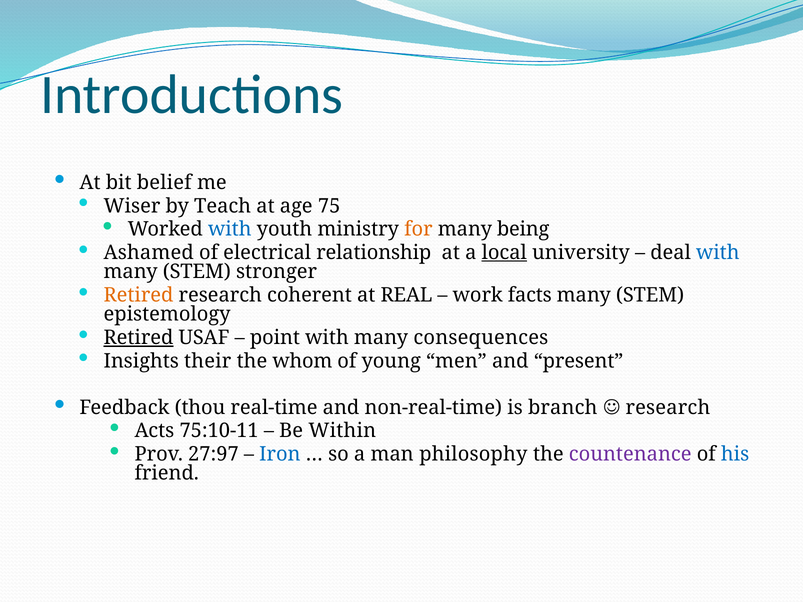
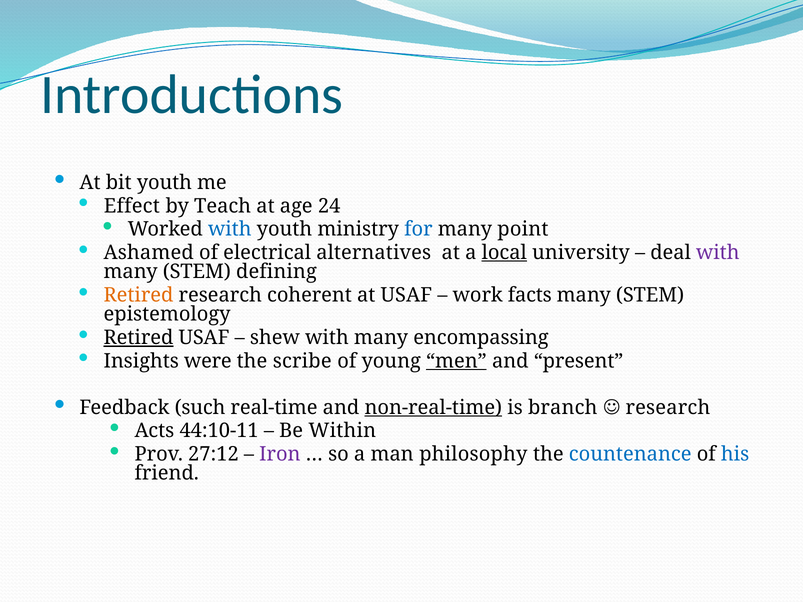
bit belief: belief -> youth (164, 183)
Wiser: Wiser -> Effect (132, 206)
75: 75 -> 24 (329, 206)
for colour: orange -> blue (418, 229)
being: being -> point (523, 229)
relationship: relationship -> alternatives (374, 253)
with colour: blue -> purple (718, 253)
stronger: stronger -> defining (276, 272)
at REAL: REAL -> USAF (406, 295)
point: point -> shew (275, 338)
consequences: consequences -> encompassing (481, 338)
their: their -> were (208, 361)
whom: whom -> scribe (302, 361)
men underline: none -> present (456, 361)
thou: thou -> such (200, 408)
non-real-time underline: none -> present (433, 408)
75:10-11: 75:10-11 -> 44:10-11 (219, 431)
27:97: 27:97 -> 27:12 (213, 454)
Iron colour: blue -> purple (280, 454)
countenance colour: purple -> blue (630, 454)
